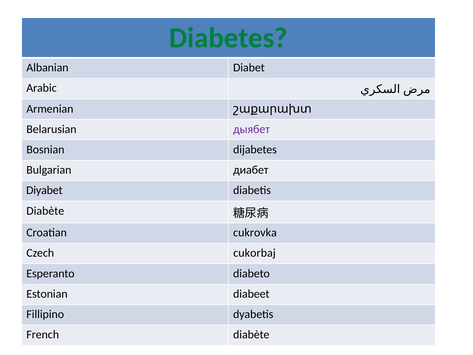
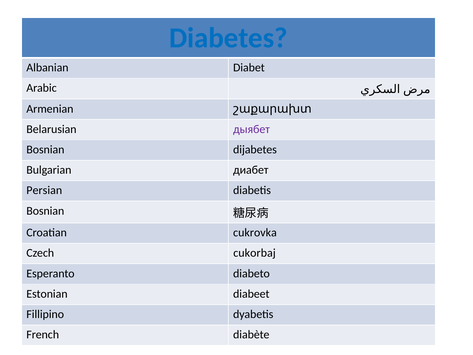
Diabetes colour: green -> blue (228, 38)
Diyabet: Diyabet -> Persian (44, 190)
Diabète: Diabète -> Bosnian (45, 211)
